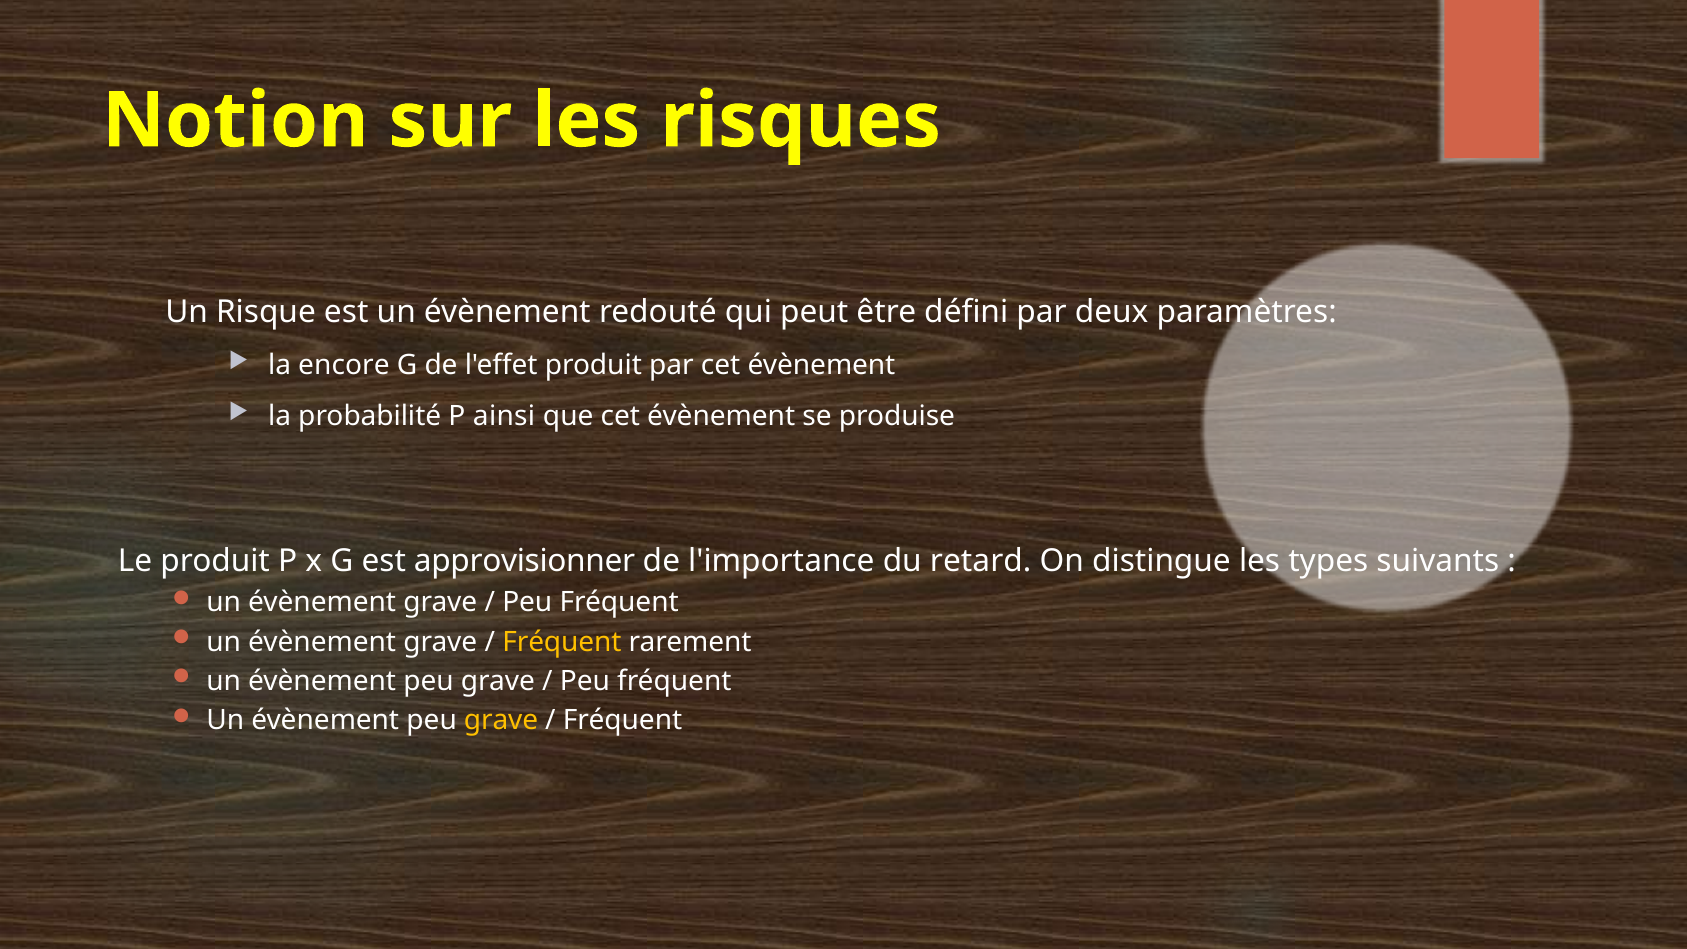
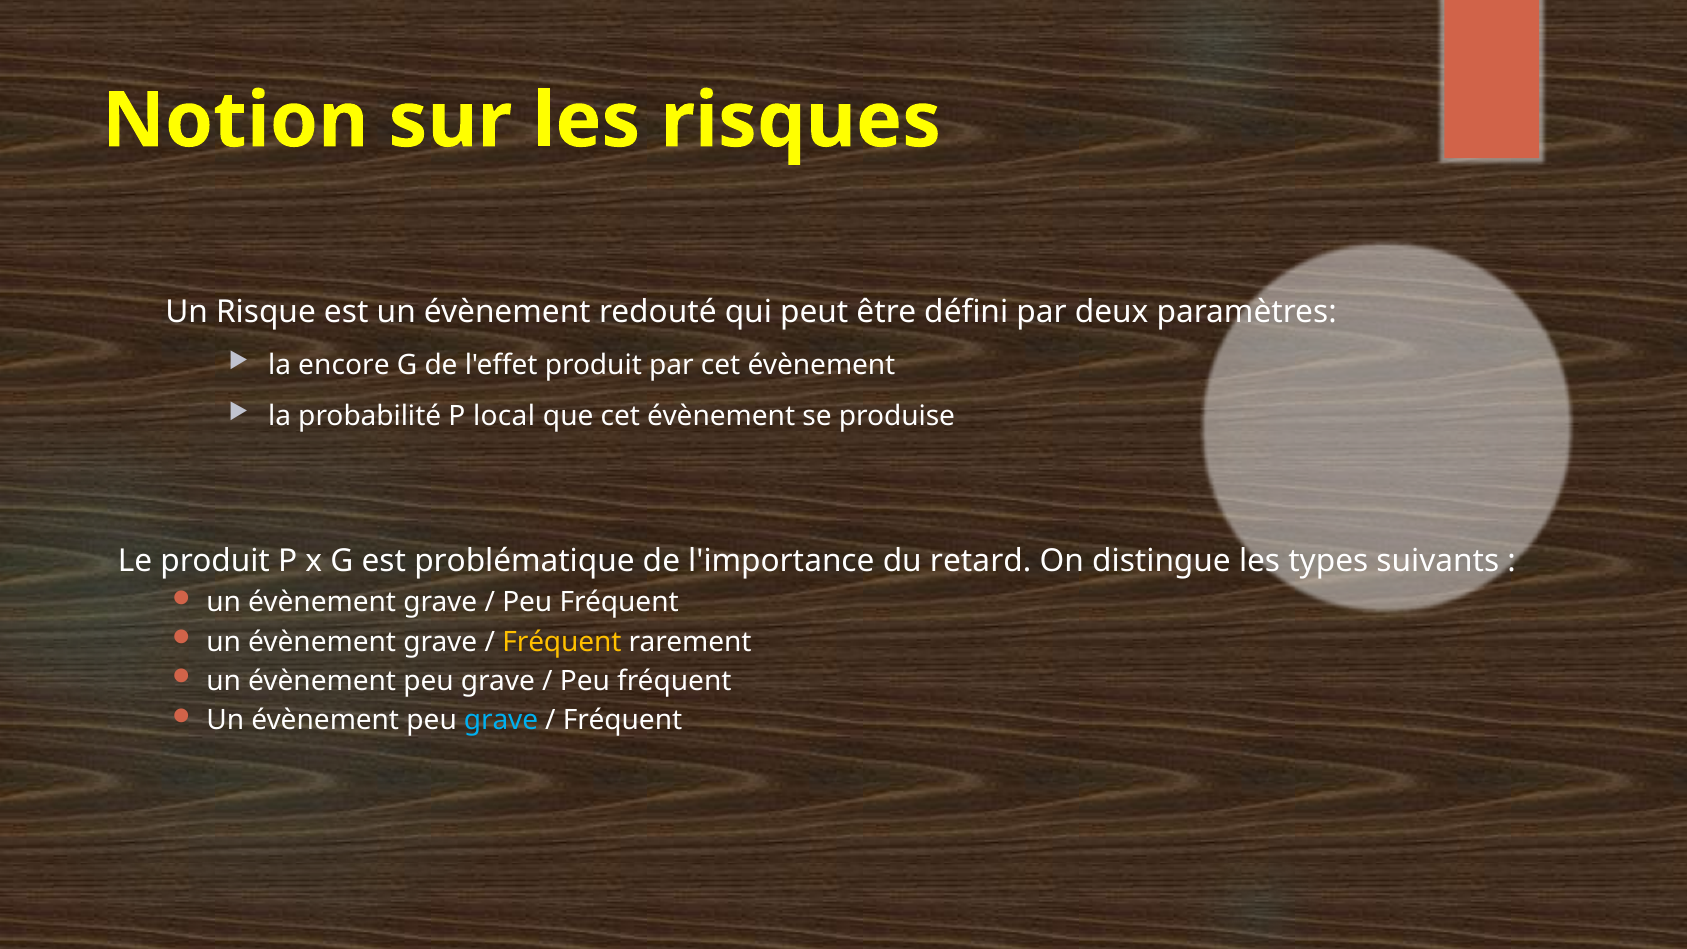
ainsi: ainsi -> local (504, 416)
approvisionner: approvisionner -> problématique (524, 561)
grave colour: yellow -> light blue (501, 720)
